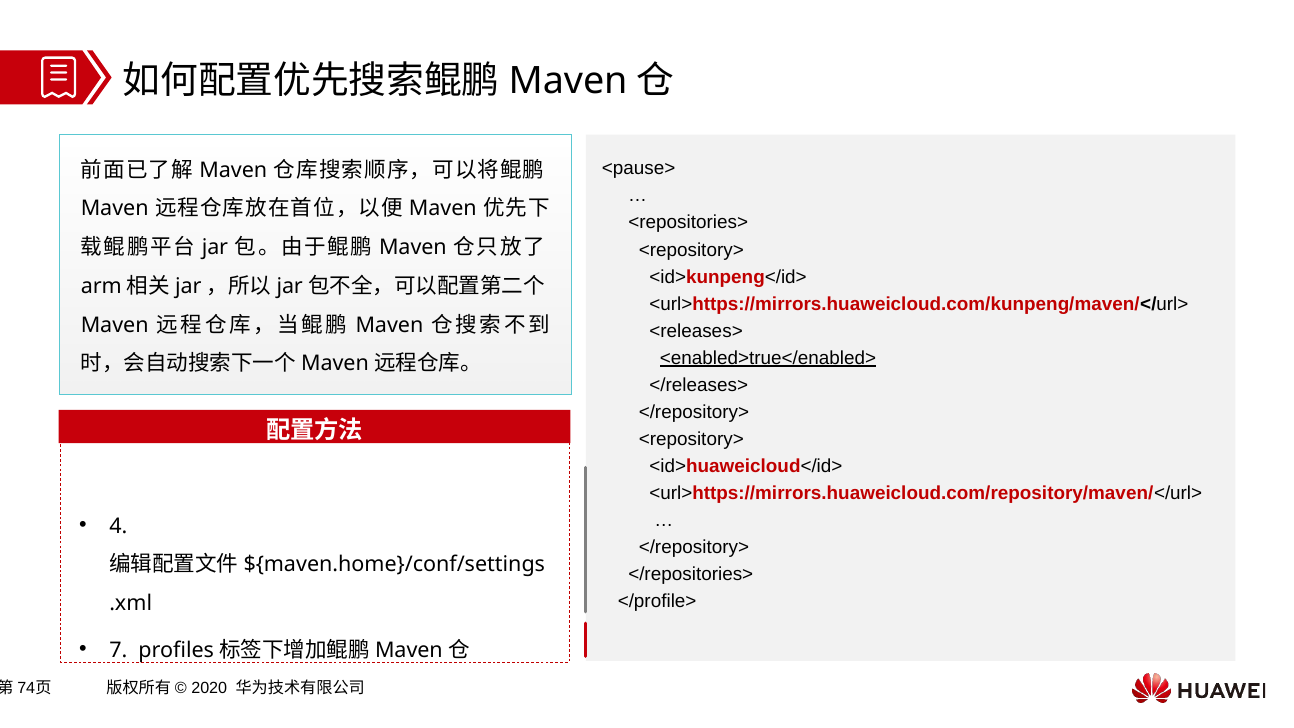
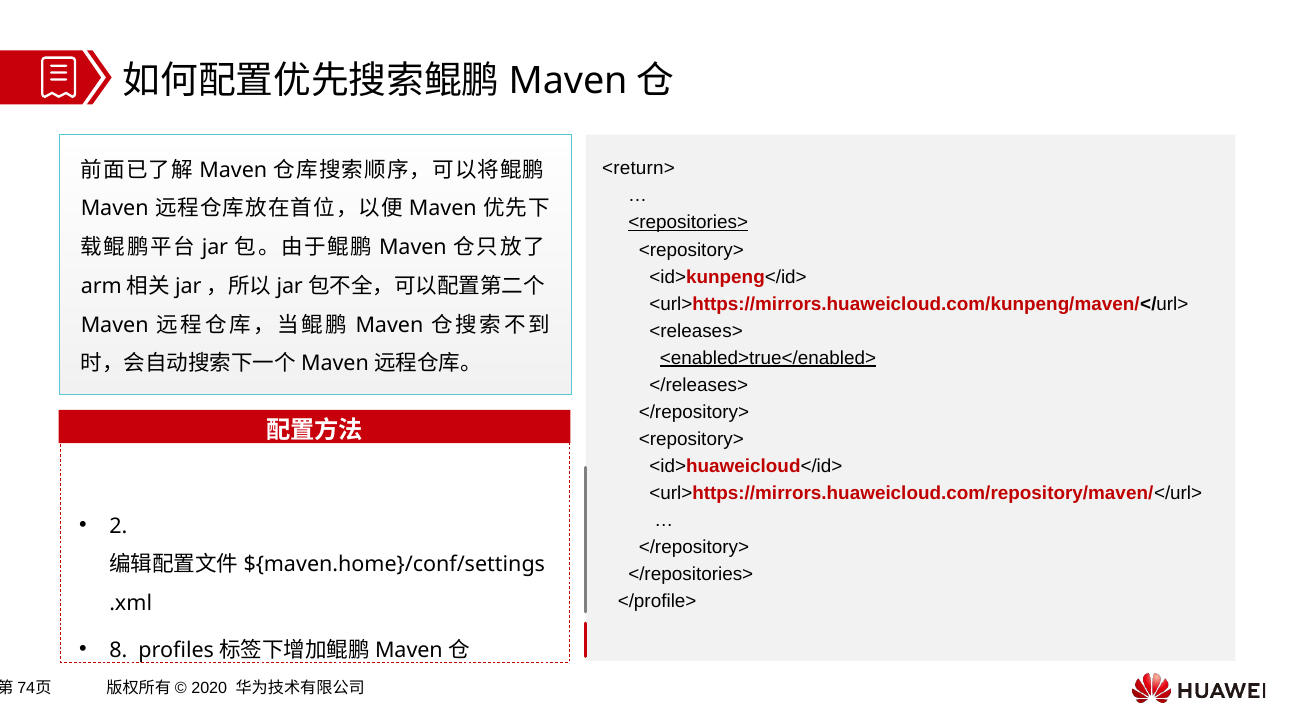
<pause>: <pause> -> <return> (639, 169)
<repositories> underline: none -> present (688, 223)
4: 4 -> 2 (118, 526)
7: 7 -> 8 (118, 650)
